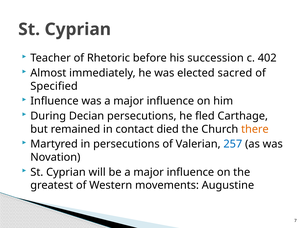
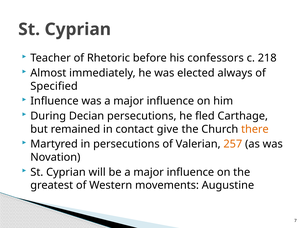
succession: succession -> confessors (216, 58)
402: 402 -> 218 (267, 58)
sacred: sacred -> always (235, 73)
died: died -> give (168, 129)
257 colour: blue -> orange (233, 144)
